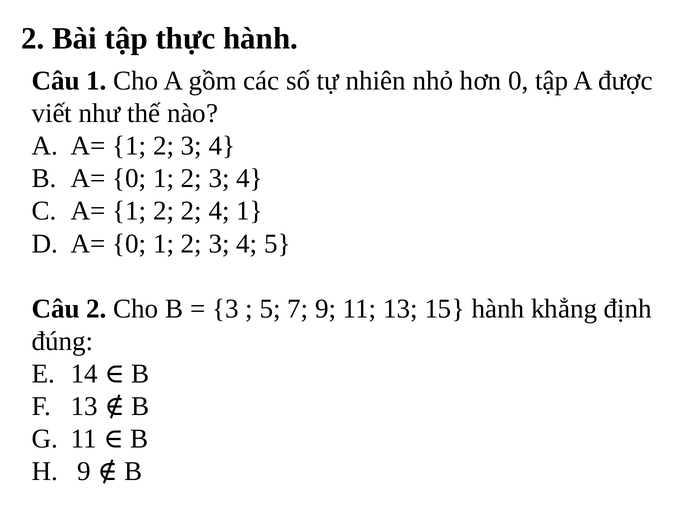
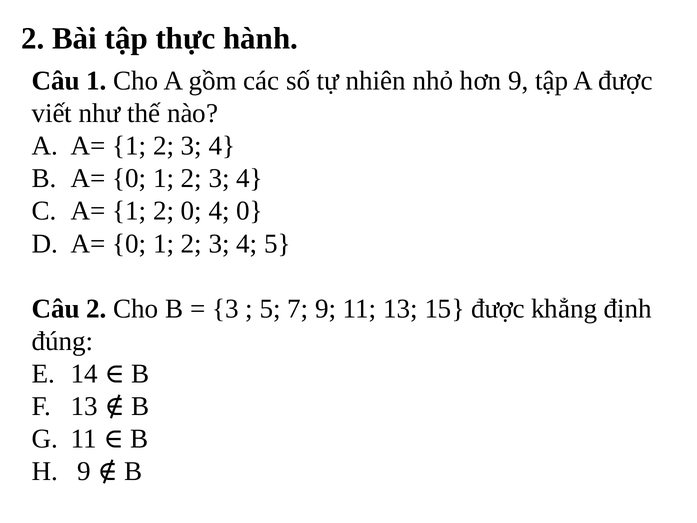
hơn 0: 0 -> 9 (518, 81)
2 2: 2 -> 0 (191, 211)
4 1: 1 -> 0 (250, 211)
15 hành: hành -> được (498, 309)
